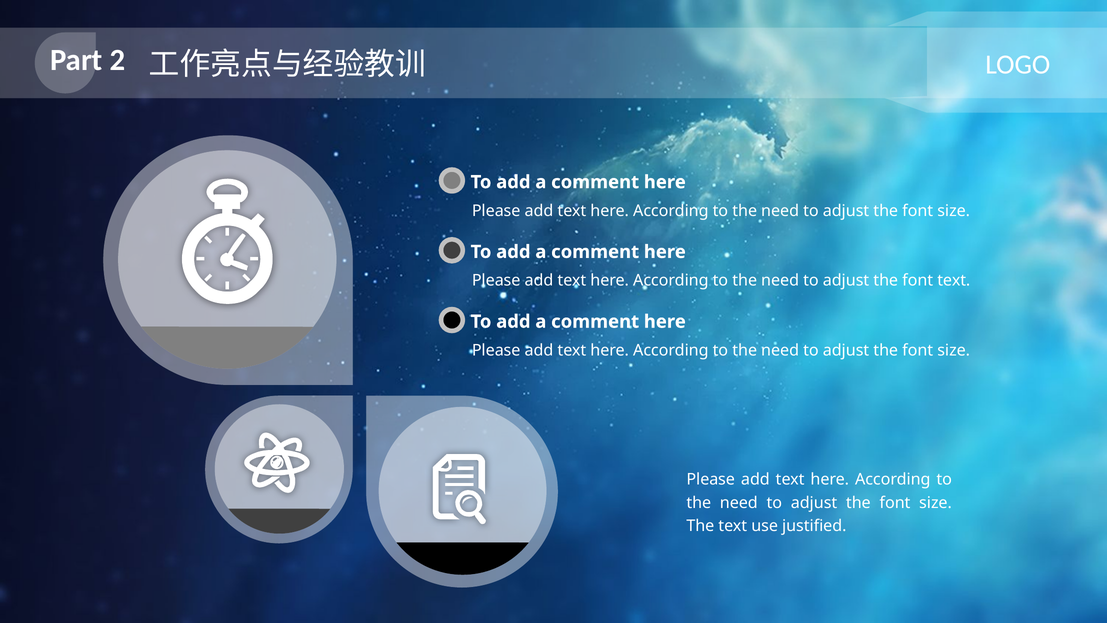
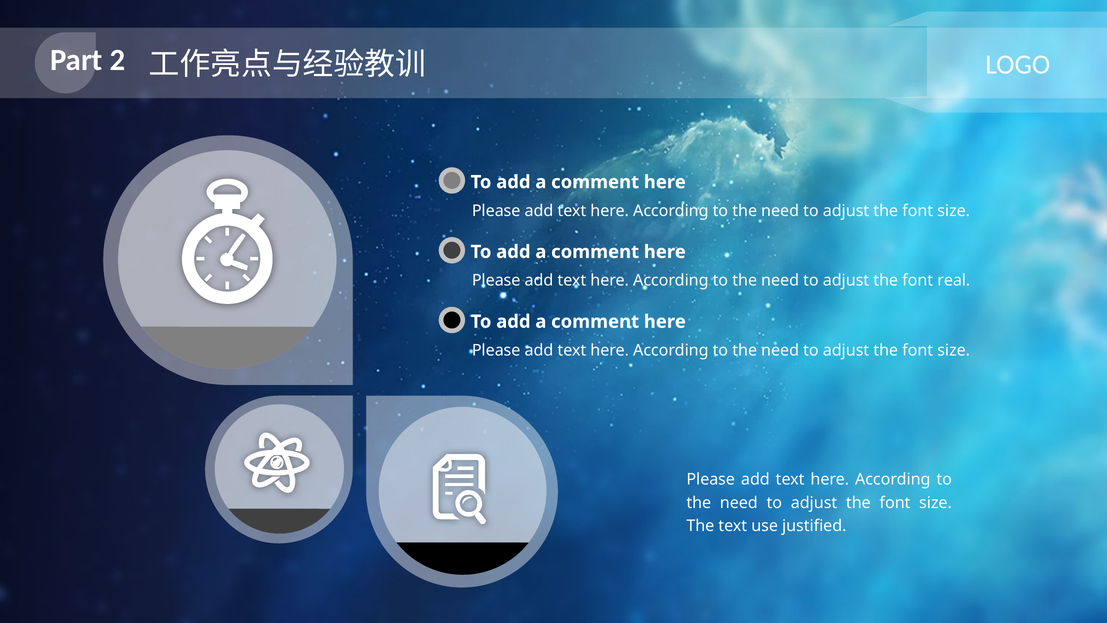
font text: text -> real (954, 280)
